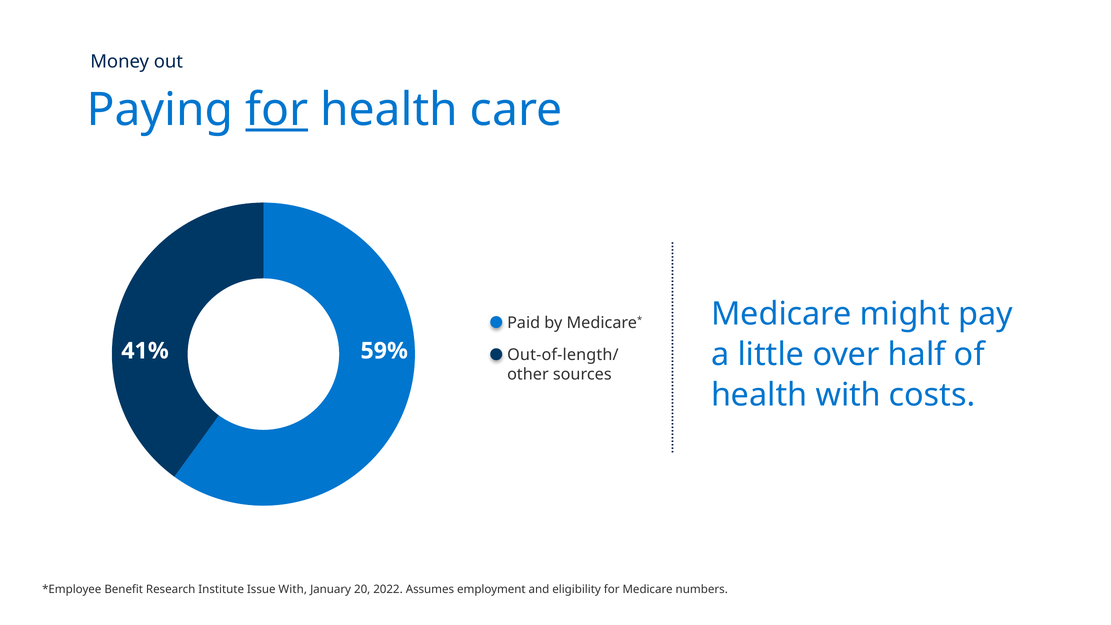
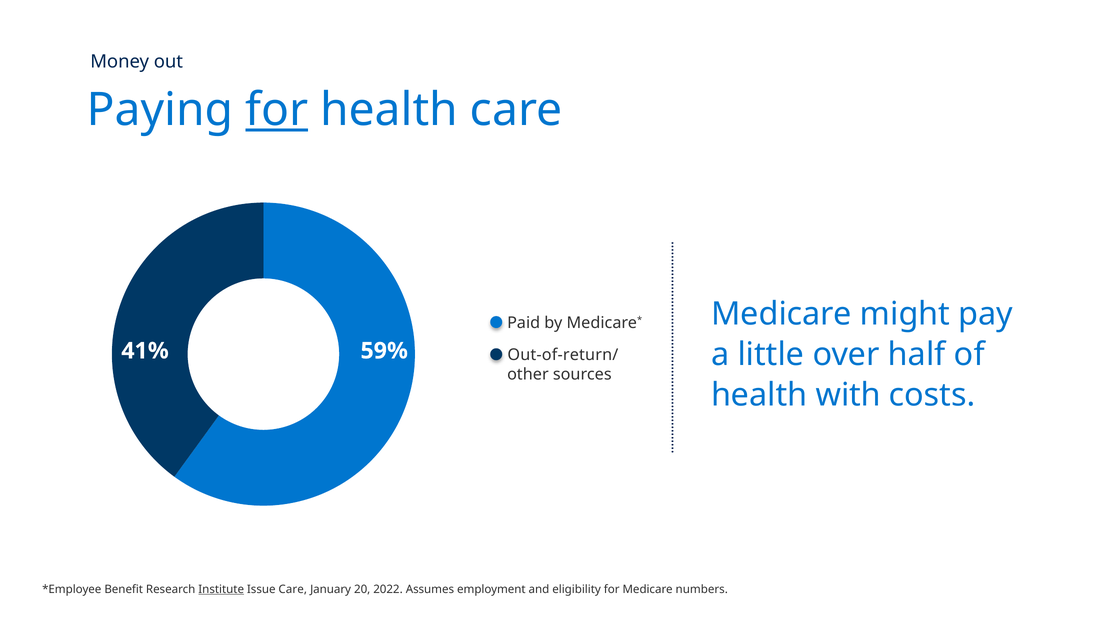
Out-of-length/: Out-of-length/ -> Out-of-return/ (563, 355)
Institute underline: none -> present (221, 589)
Issue With: With -> Care (293, 589)
